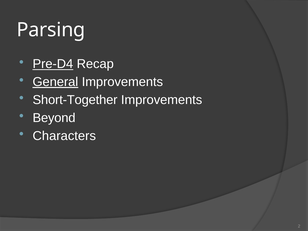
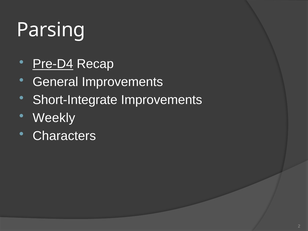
General underline: present -> none (55, 82)
Short-Together: Short-Together -> Short-Integrate (75, 100)
Beyond: Beyond -> Weekly (54, 118)
